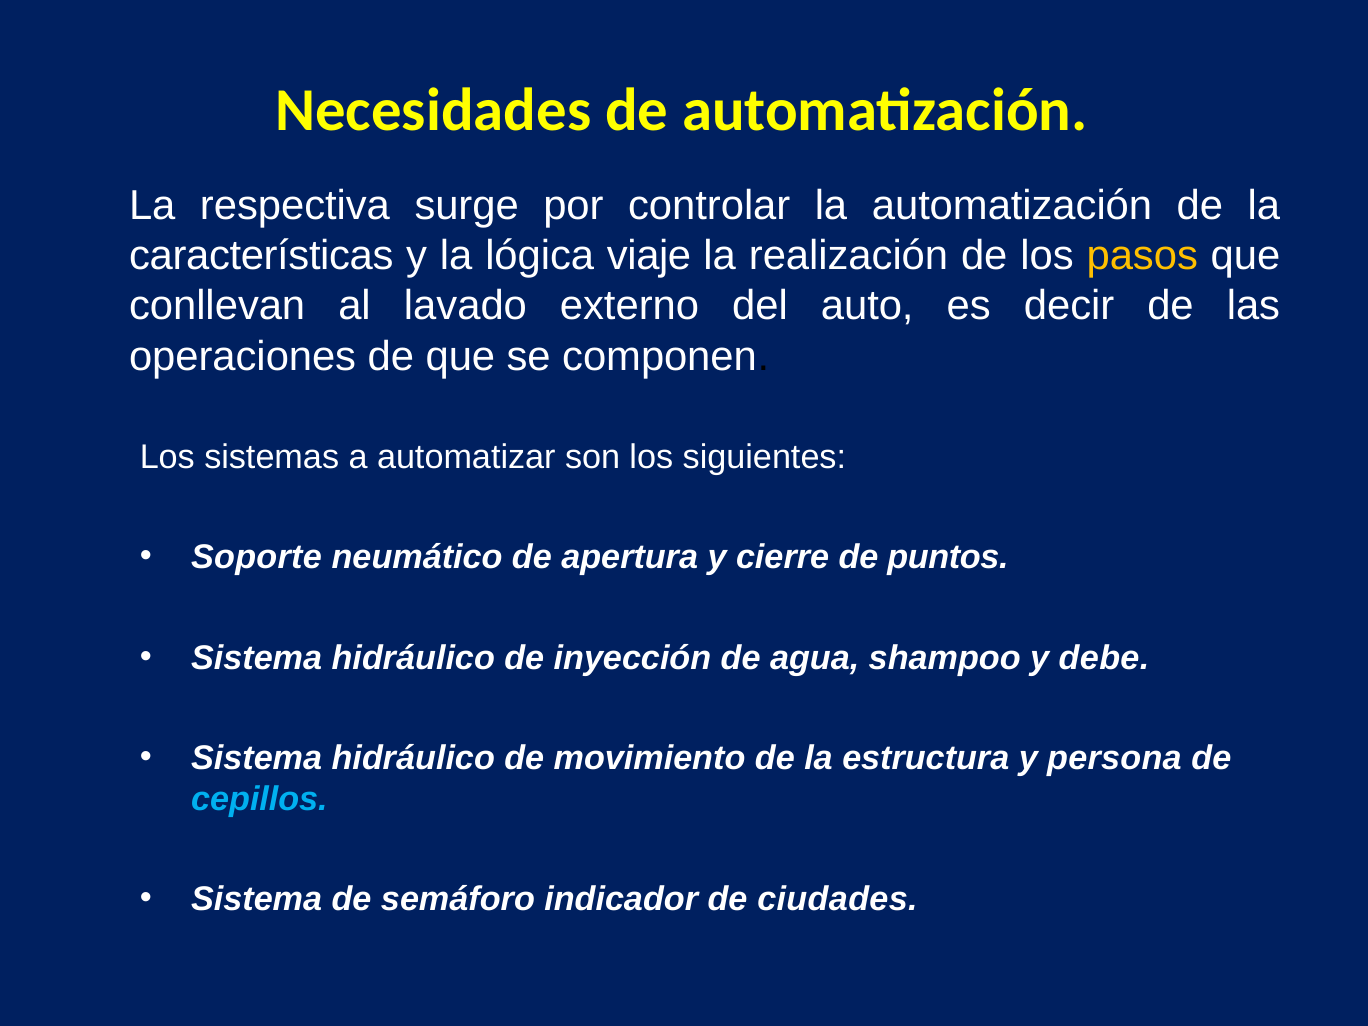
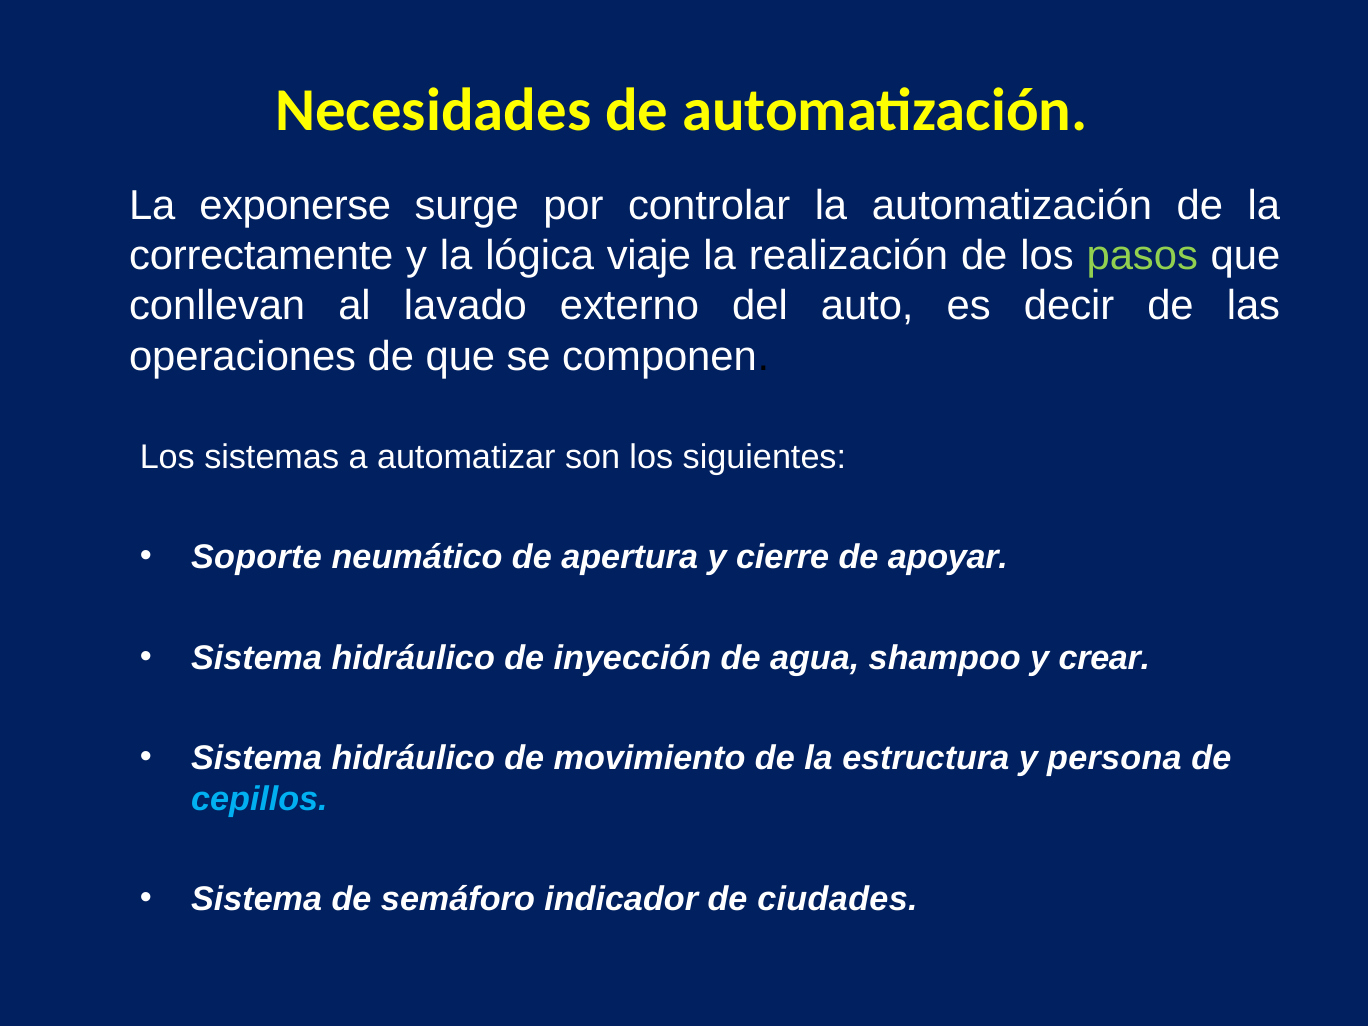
respectiva: respectiva -> exponerse (295, 206)
características: características -> correctamente (261, 256)
pasos colour: yellow -> light green (1142, 256)
puntos: puntos -> apoyar (948, 558)
debe: debe -> crear (1104, 658)
